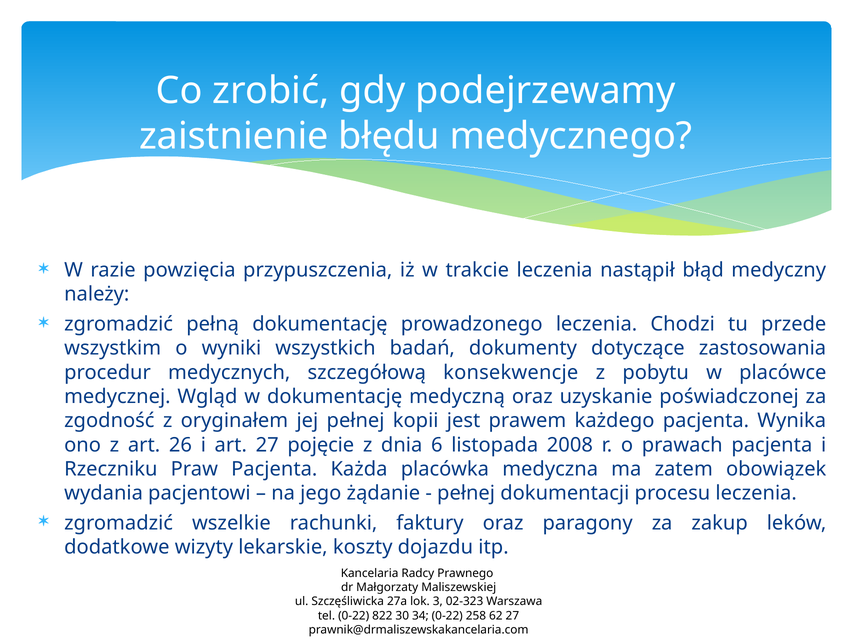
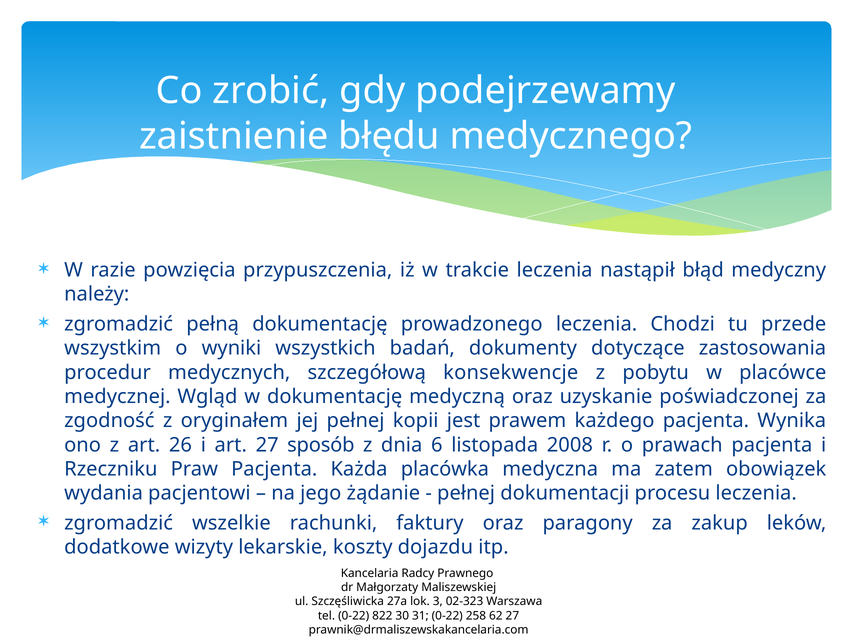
pojęcie: pojęcie -> sposób (321, 445)
34: 34 -> 31 (420, 616)
